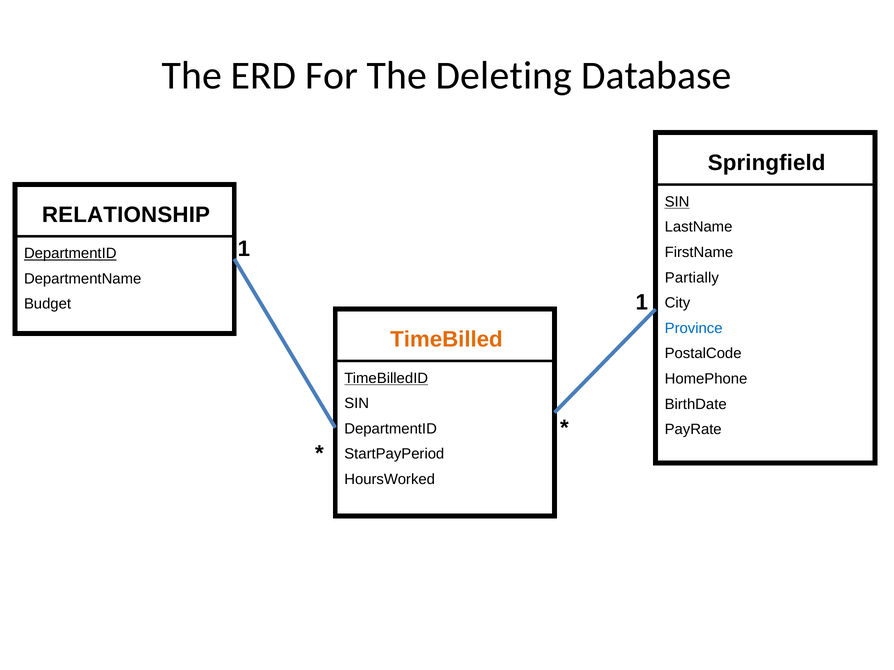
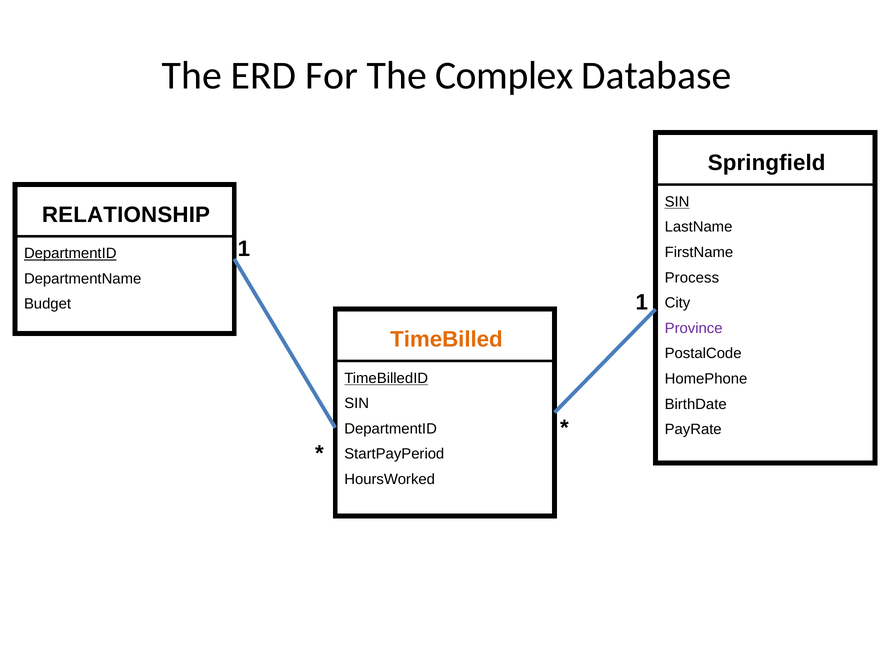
Deleting: Deleting -> Complex (504, 76)
Partially: Partially -> Process (692, 278)
Province colour: blue -> purple (694, 329)
